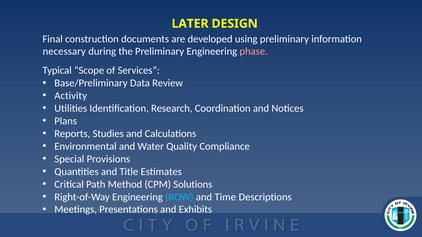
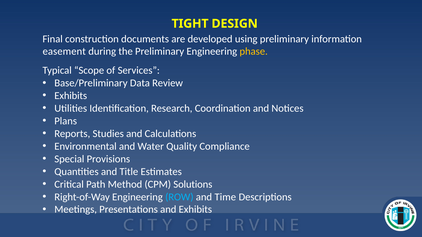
LATER: LATER -> TIGHT (190, 24)
necessary: necessary -> easement (64, 52)
phase colour: pink -> yellow (254, 52)
Activity: Activity -> Exhibits (71, 96)
